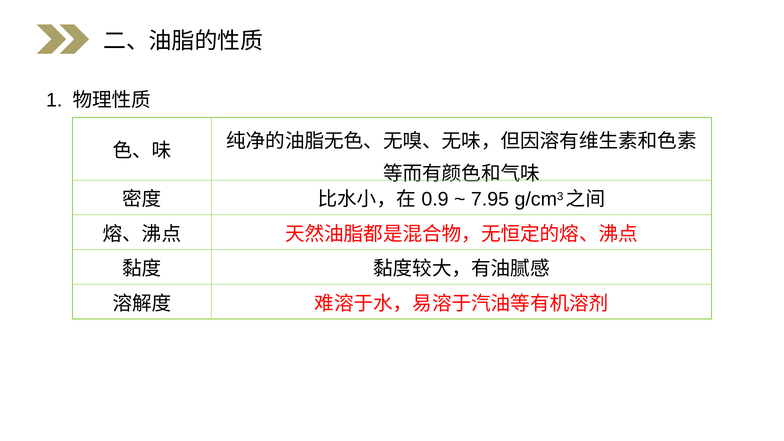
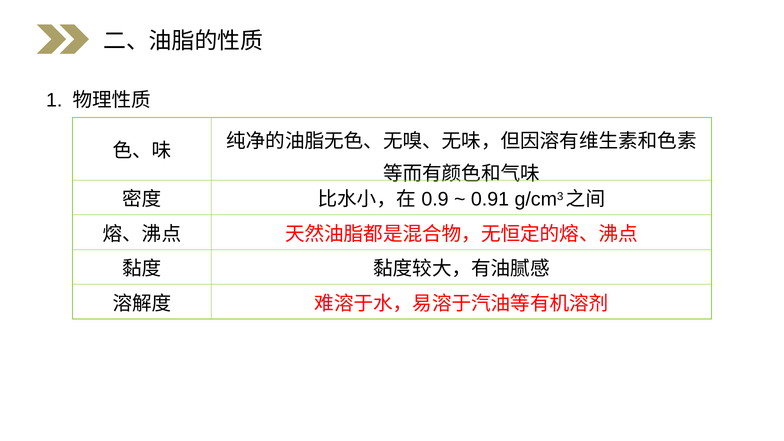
7.95: 7.95 -> 0.91 (490, 200)
